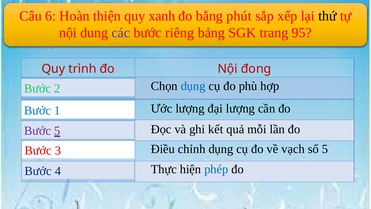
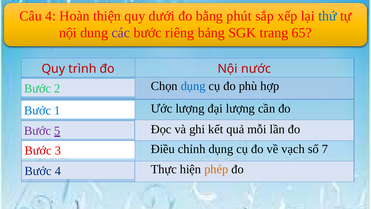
Câu 6: 6 -> 4 (51, 16)
xanh: xanh -> dưới (162, 16)
thứ colour: black -> blue (327, 16)
95: 95 -> 65 (302, 33)
đong: đong -> nước (256, 69)
số 5: 5 -> 7 (325, 149)
phép colour: blue -> orange (216, 169)
